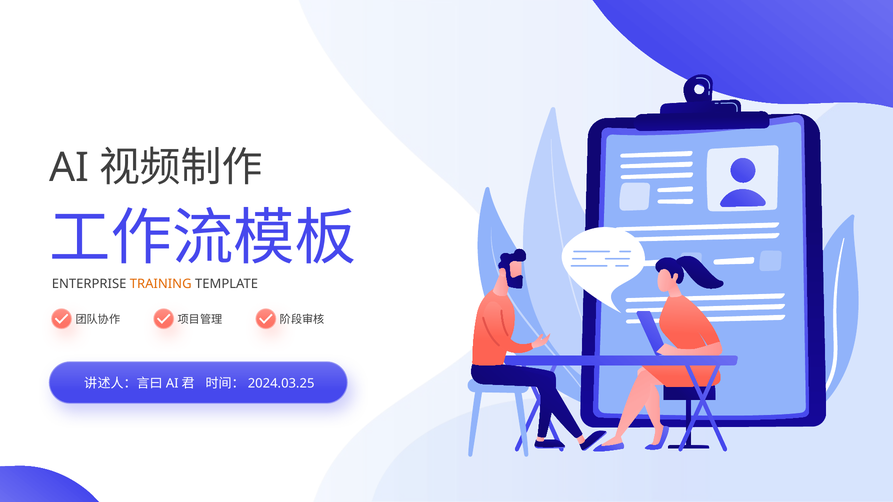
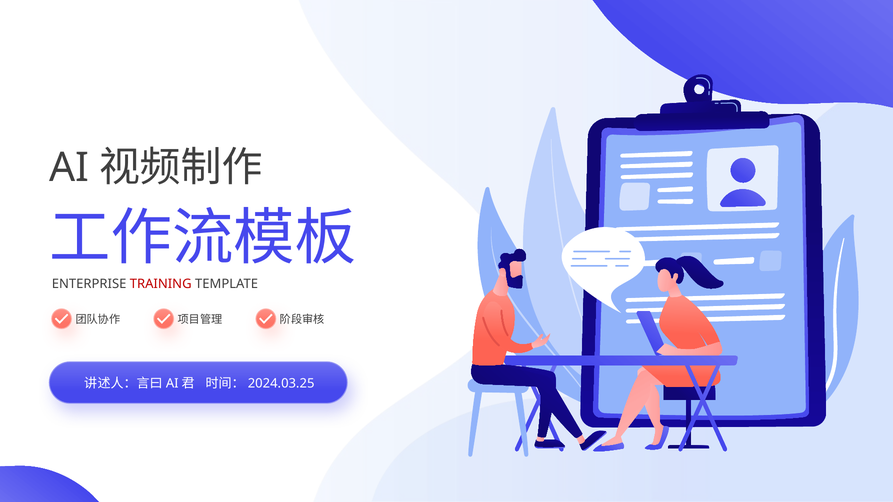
TRAINING colour: orange -> red (161, 284)
